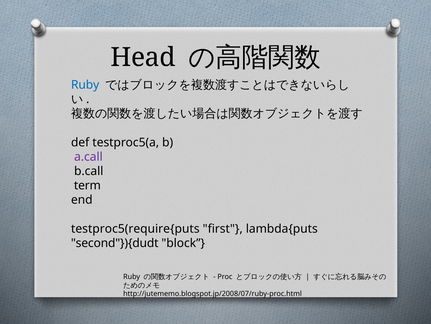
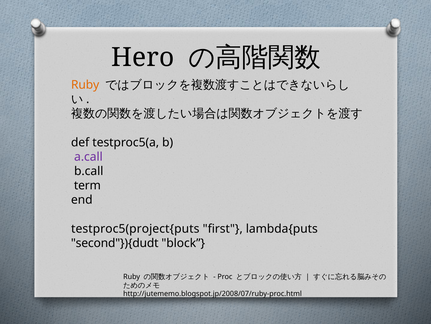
Head: Head -> Hero (143, 57)
Ruby colour: blue -> orange (85, 85)
testproc5(require{puts: testproc5(require{puts -> testproc5(project{puts (135, 228)
